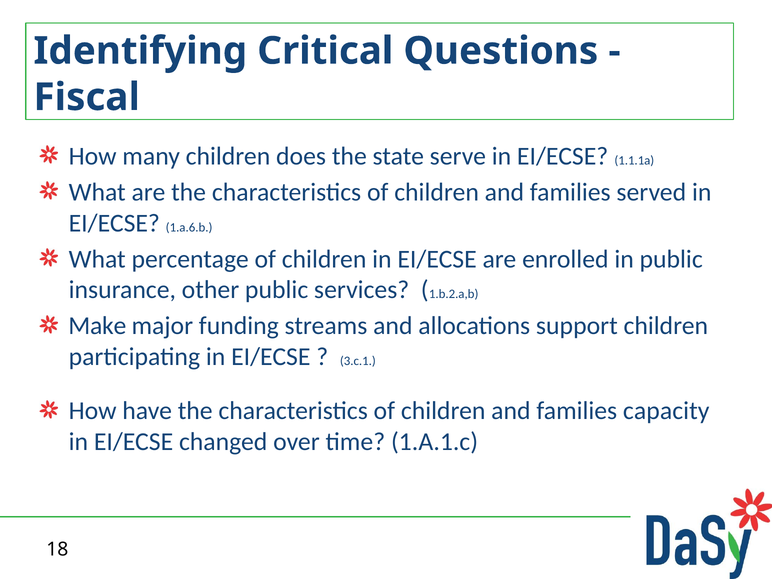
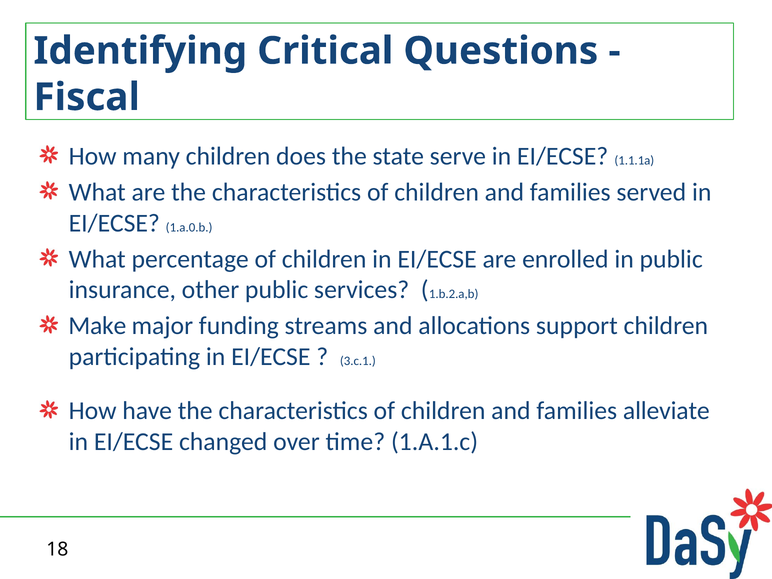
1.a.6.b: 1.a.6.b -> 1.a.0.b (189, 227)
capacity: capacity -> alleviate (666, 411)
